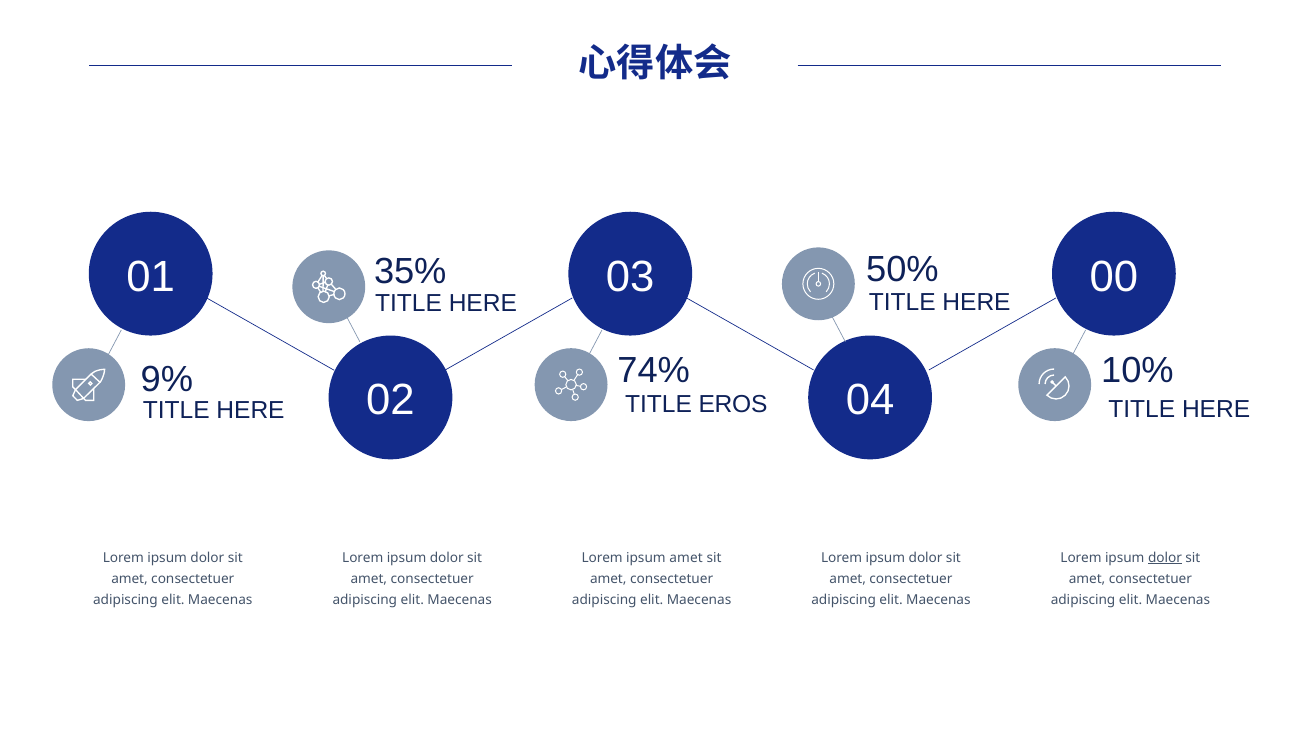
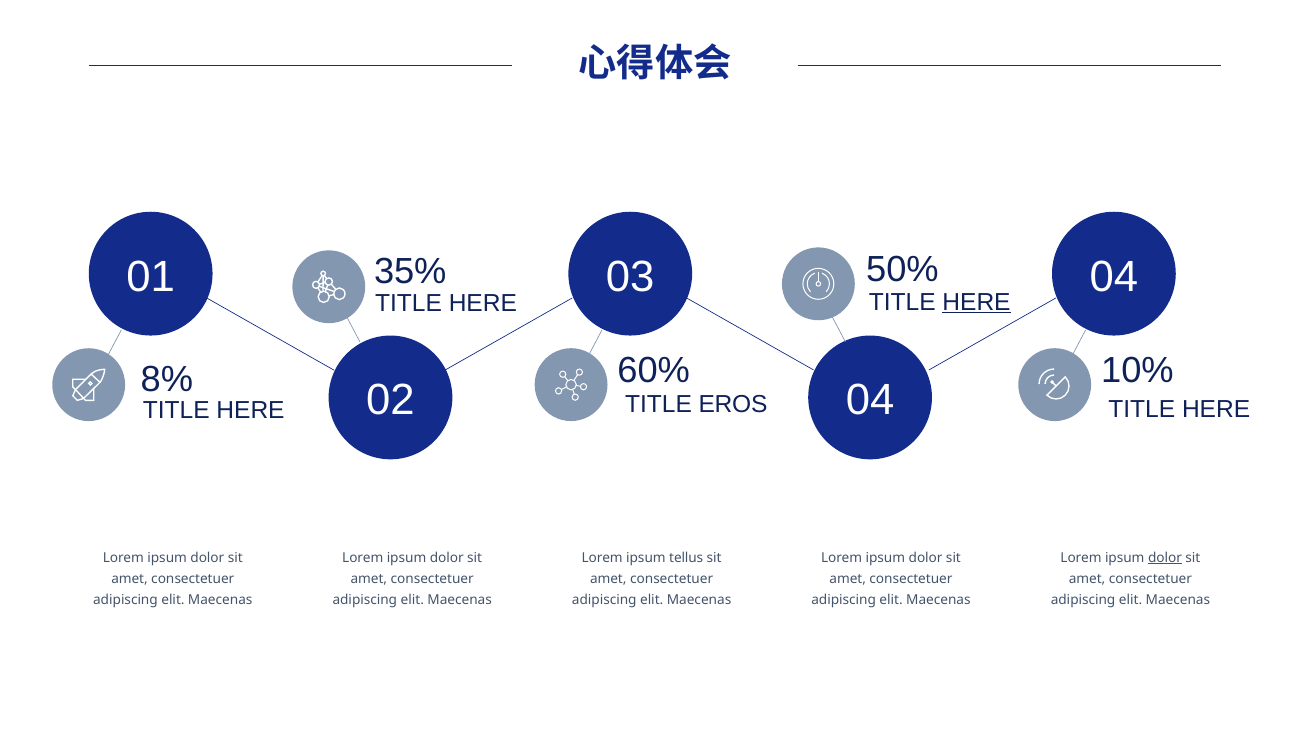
50% 00: 00 -> 04 (1114, 277)
HERE underline: none -> present (977, 302)
74%: 74% -> 60% (654, 370)
9%: 9% -> 8% (167, 379)
ipsum amet: amet -> tellus (686, 558)
